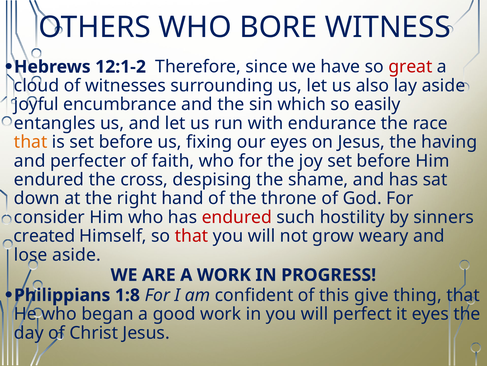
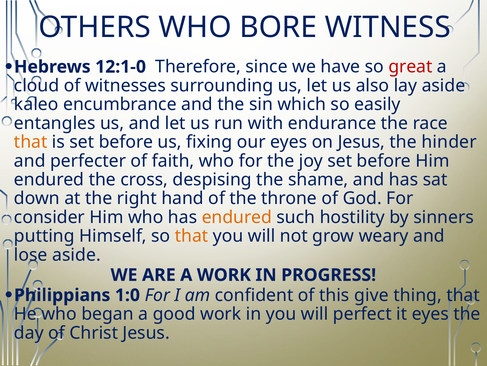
12:1-2: 12:1-2 -> 12:1-0 (121, 67)
joyful: joyful -> kaleo (36, 104)
having: having -> hinder (449, 142)
endured colour: red -> orange (237, 217)
created: created -> putting (44, 236)
that colour: red -> orange (192, 236)
1:8: 1:8 -> 1:0 (127, 295)
